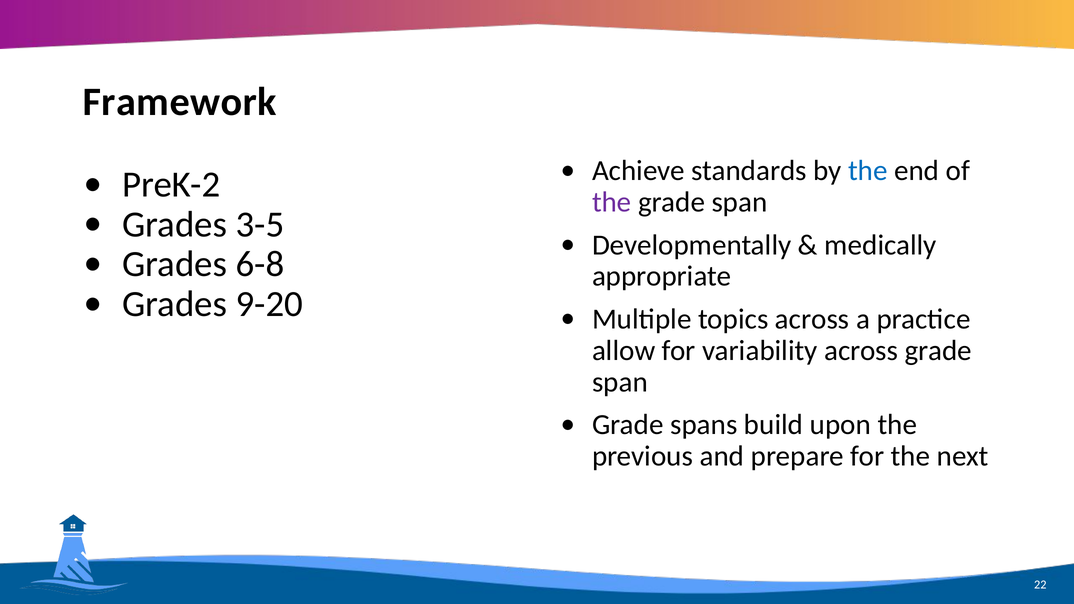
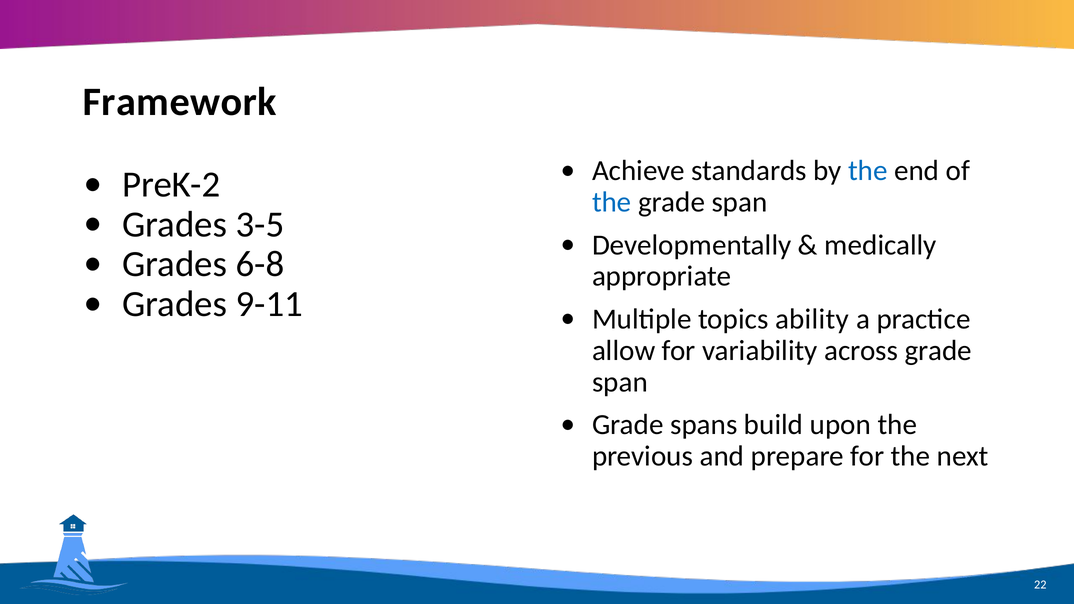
the colour: purple -> blue (612, 202)
9-20: 9-20 -> 9-11 (269, 304)
topics across: across -> ability (812, 319)
